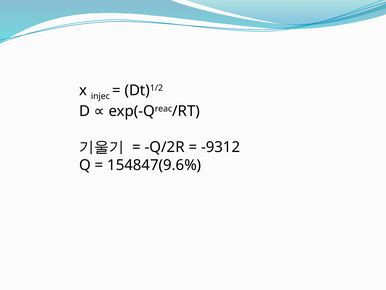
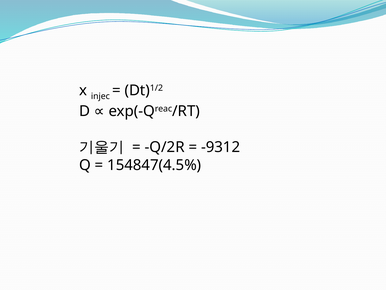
154847(9.6%: 154847(9.6% -> 154847(4.5% (154, 165)
